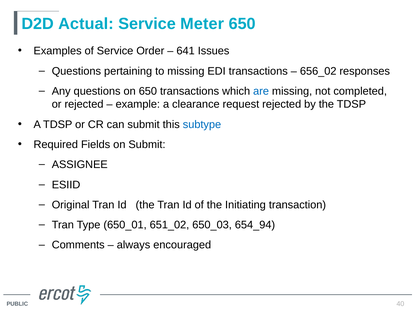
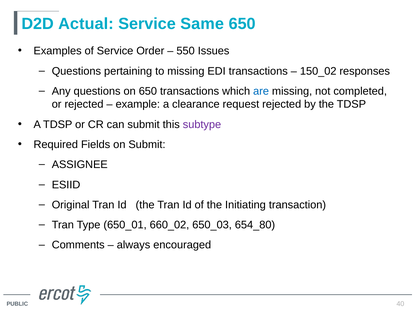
Meter: Meter -> Same (202, 24)
641: 641 -> 550 (186, 51)
656_02: 656_02 -> 150_02 (318, 71)
subtype colour: blue -> purple (202, 124)
651_02: 651_02 -> 660_02 (169, 225)
654_94: 654_94 -> 654_80 (255, 225)
